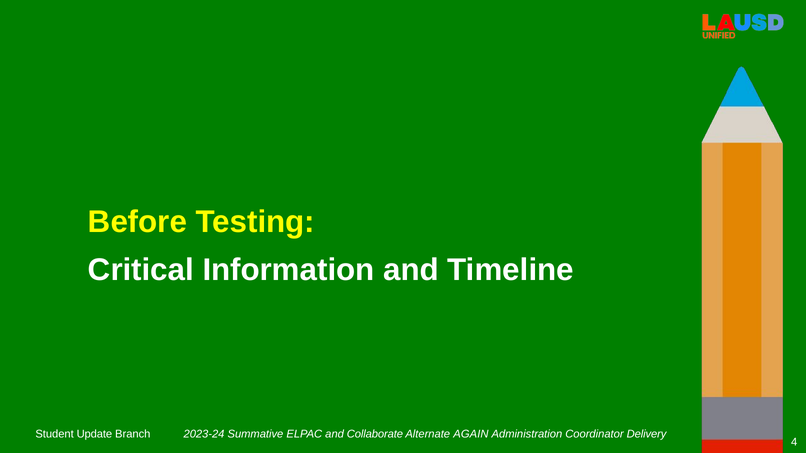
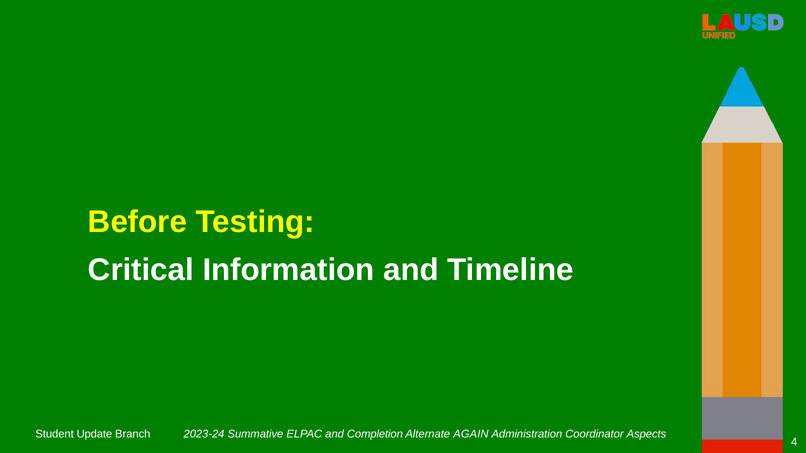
Collaborate: Collaborate -> Completion (375, 434)
Delivery: Delivery -> Aspects (646, 434)
